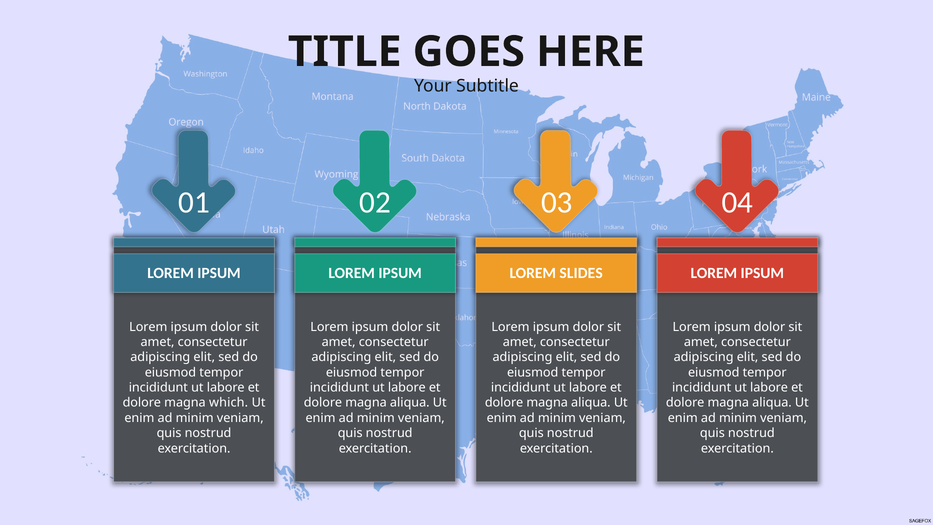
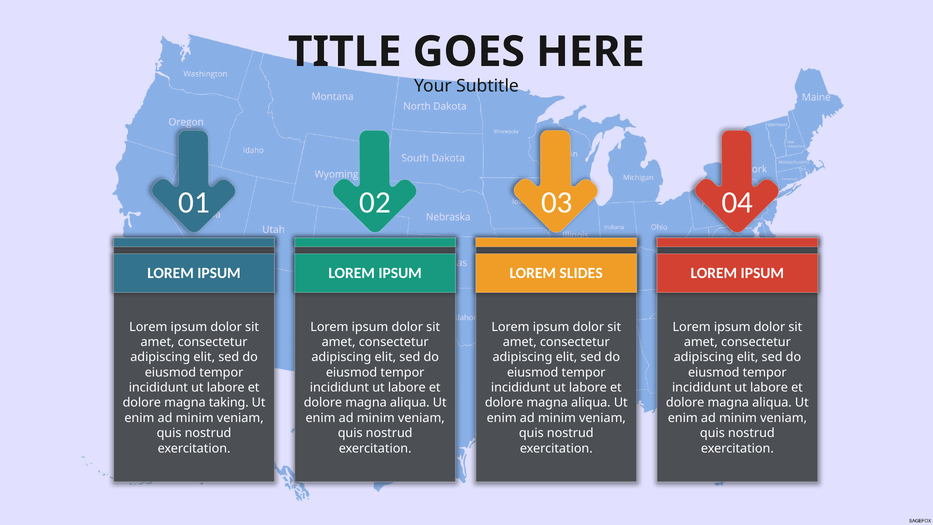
which: which -> taking (229, 403)
